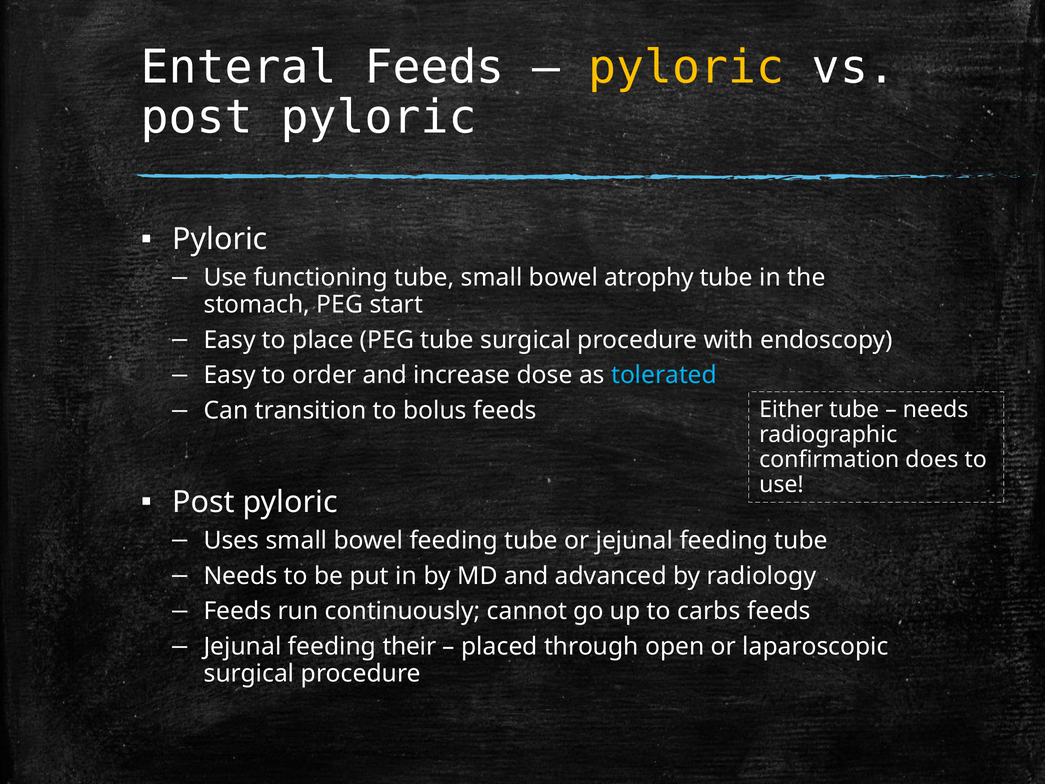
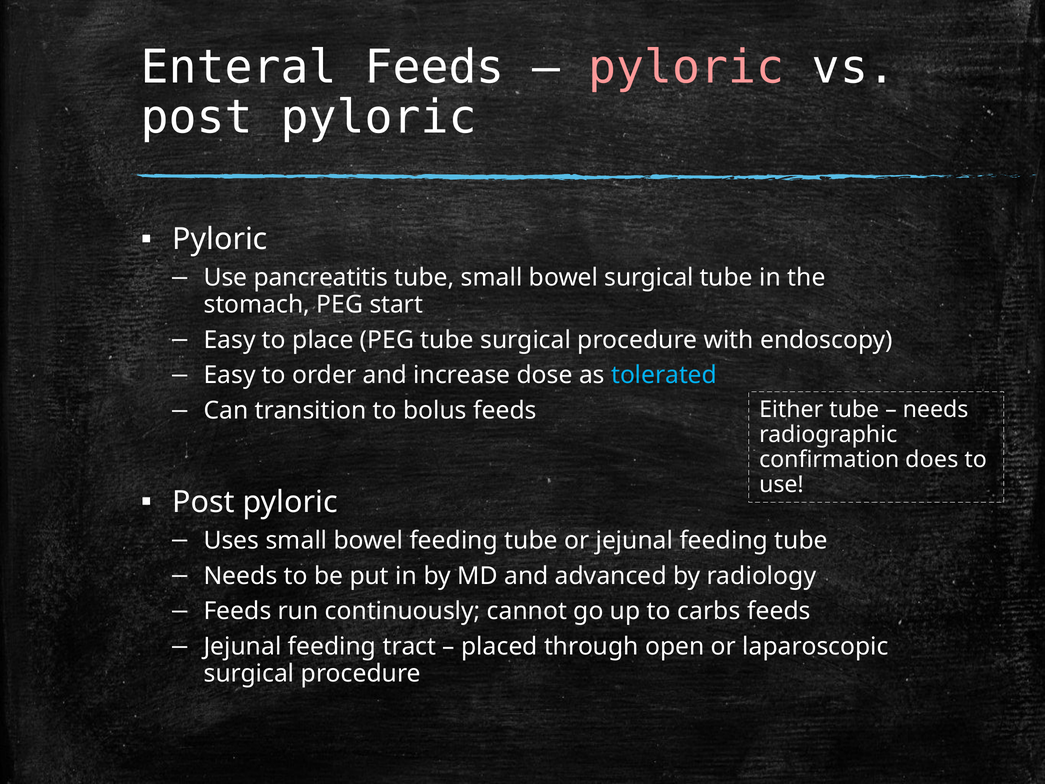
pyloric colour: yellow -> pink (686, 67)
functioning: functioning -> pancreatitis (321, 278)
bowel atrophy: atrophy -> surgical (649, 278)
their: their -> tract (409, 647)
